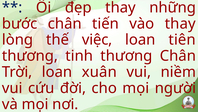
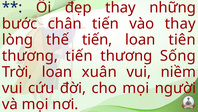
thế việc: việc -> tiến (97, 40)
thương tinh: tinh -> tiến (79, 56)
thương Chân: Chân -> Sống (178, 56)
